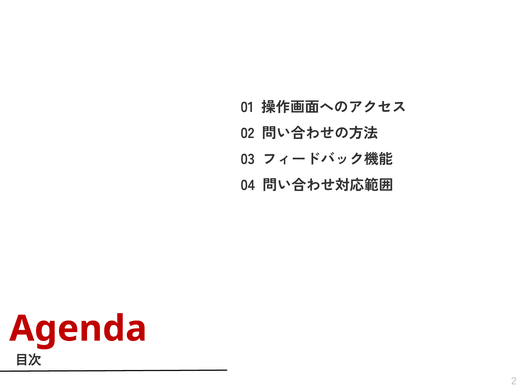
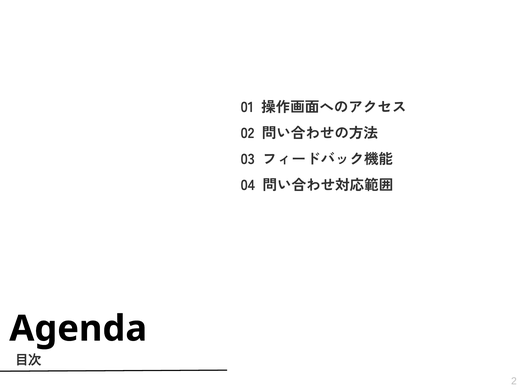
Agenda colour: red -> black (78, 329)
